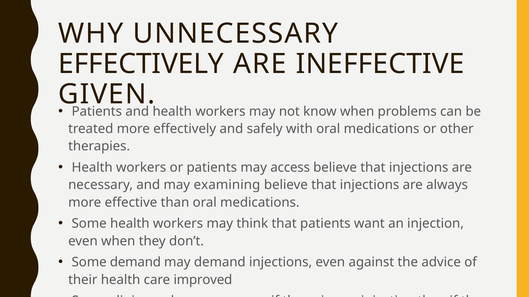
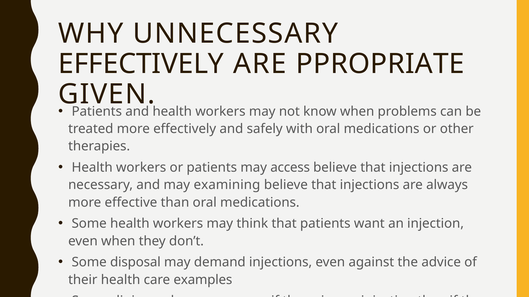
INEFFECTIVE: INEFFECTIVE -> PPROPRIATE (380, 64)
Some demand: demand -> disposal (135, 263)
improved: improved -> examples (203, 280)
